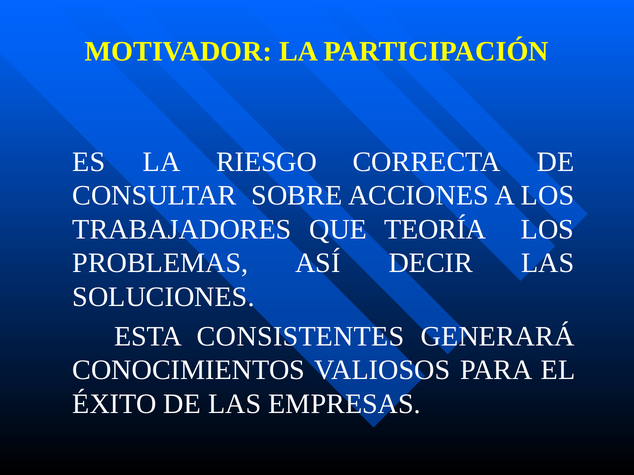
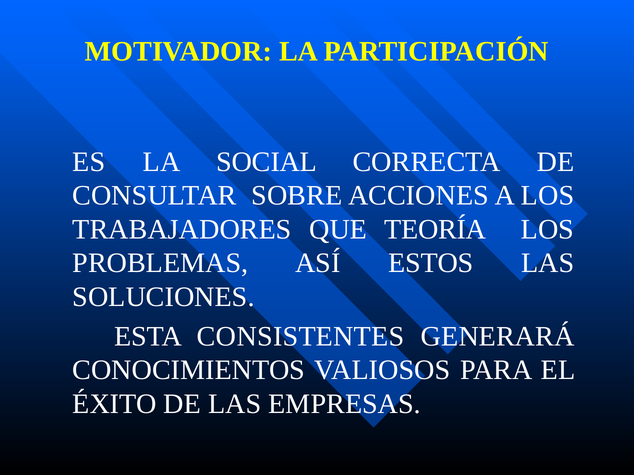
RIESGO: RIESGO -> SOCIAL (267, 162)
DECIR: DECIR -> ESTOS (431, 263)
